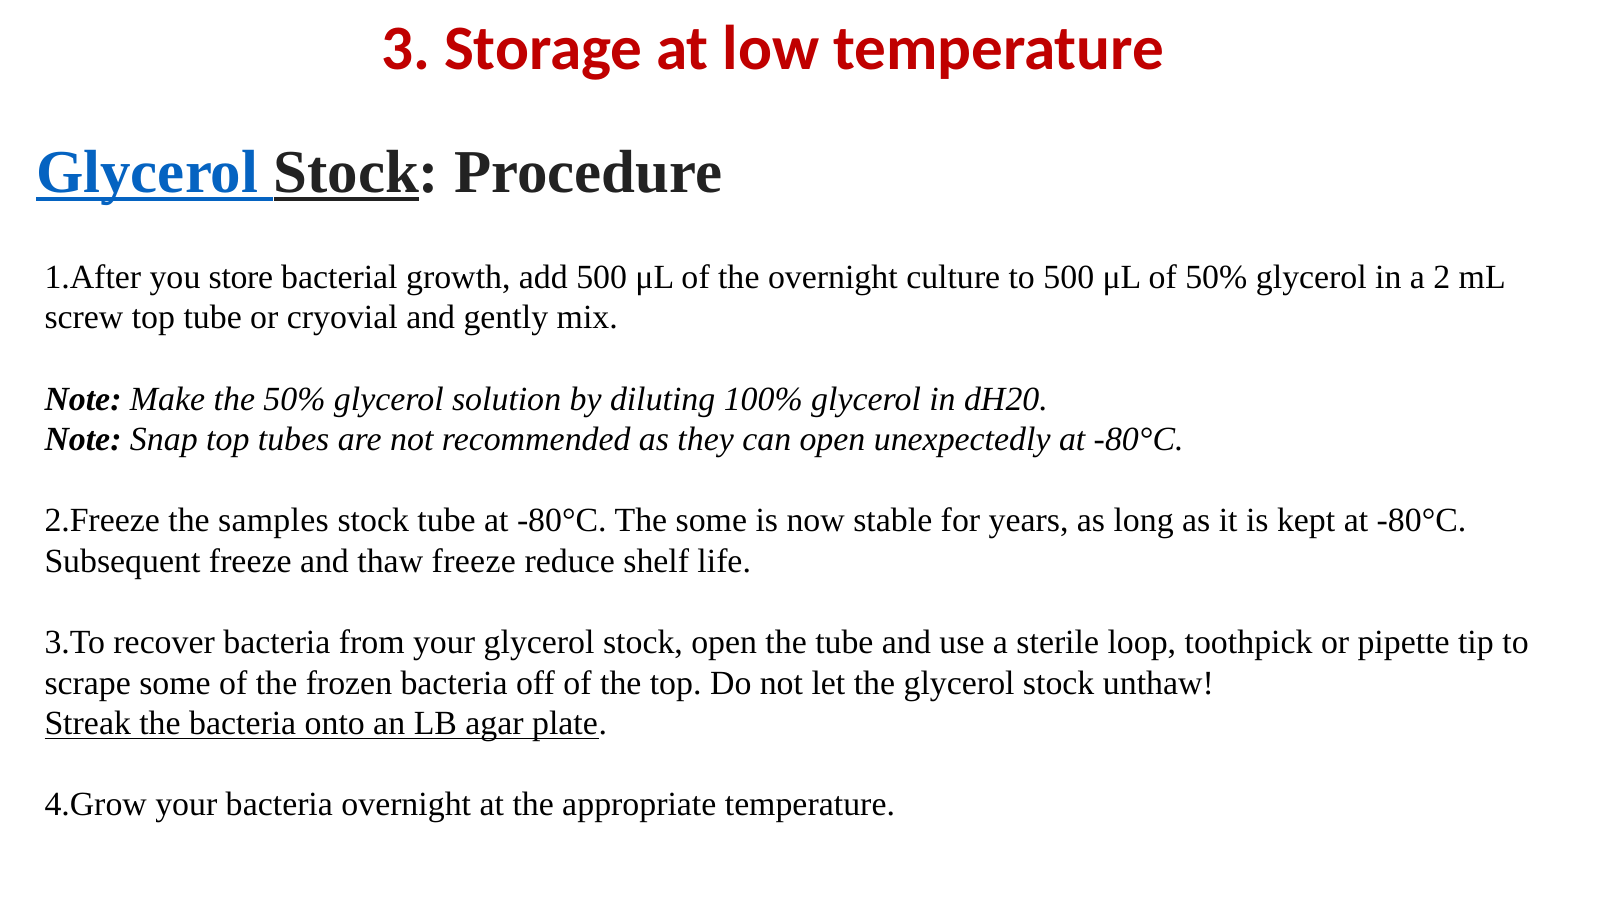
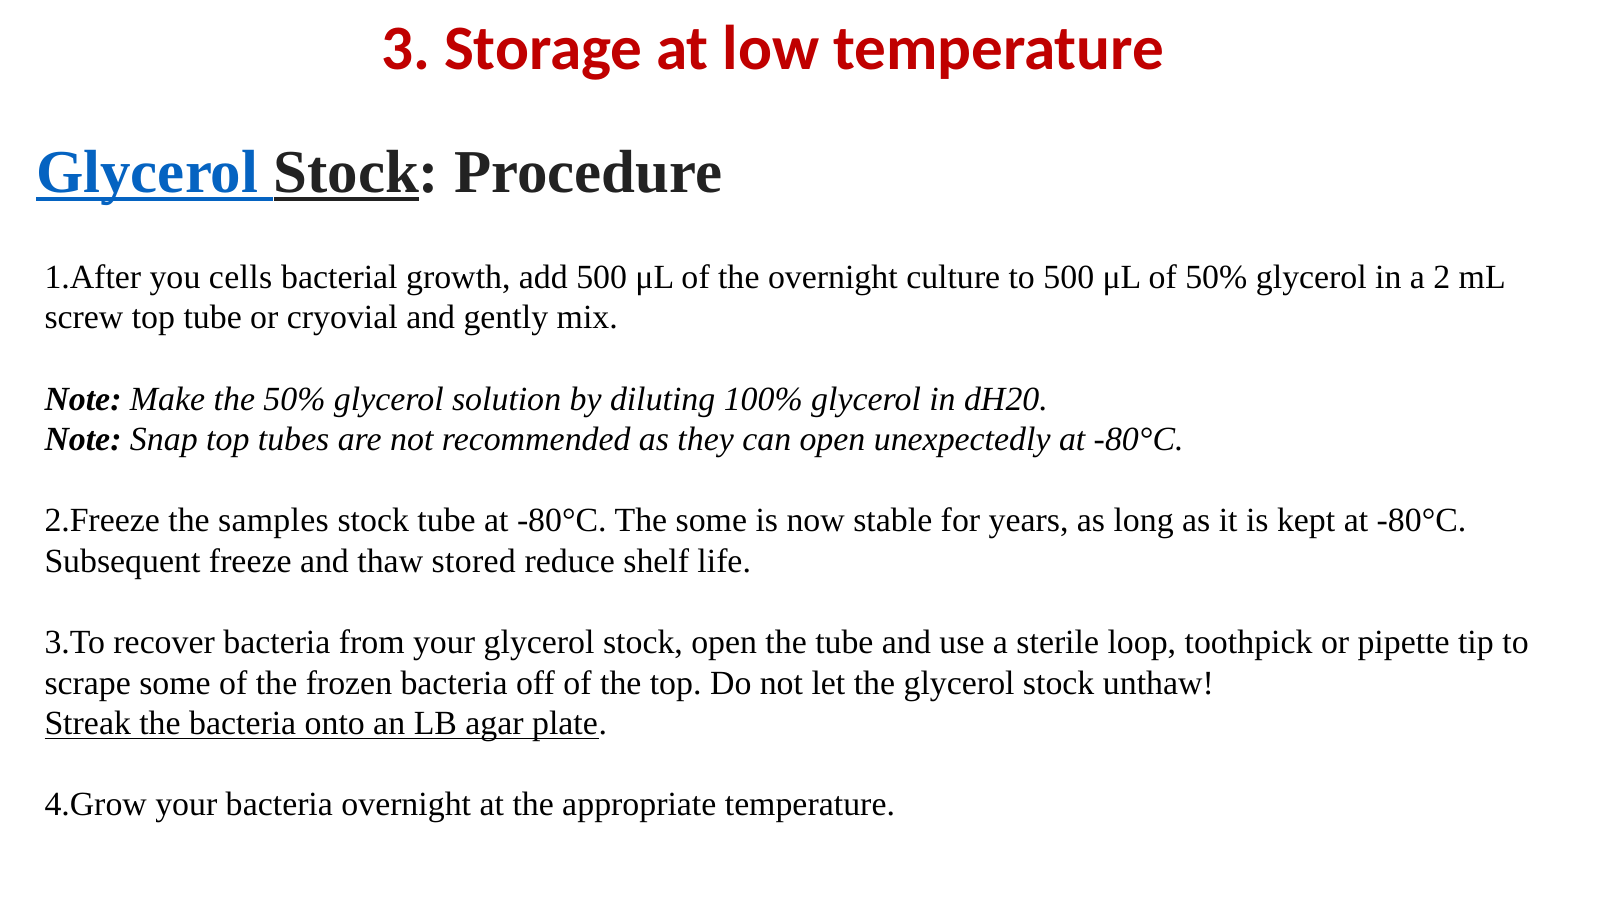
store: store -> cells (241, 277)
thaw freeze: freeze -> stored (474, 561)
